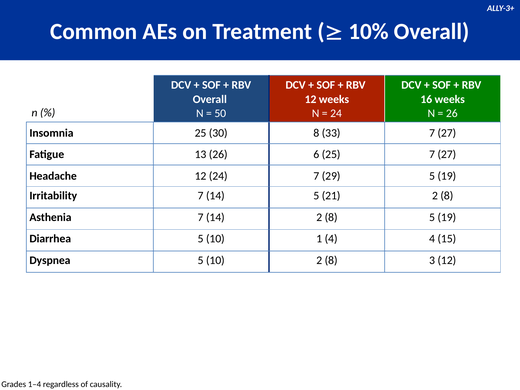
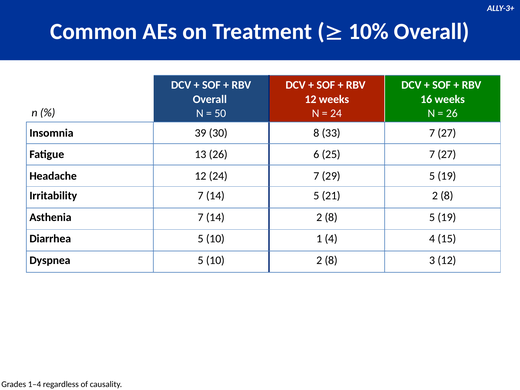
Insomnia 25: 25 -> 39 (201, 133)
